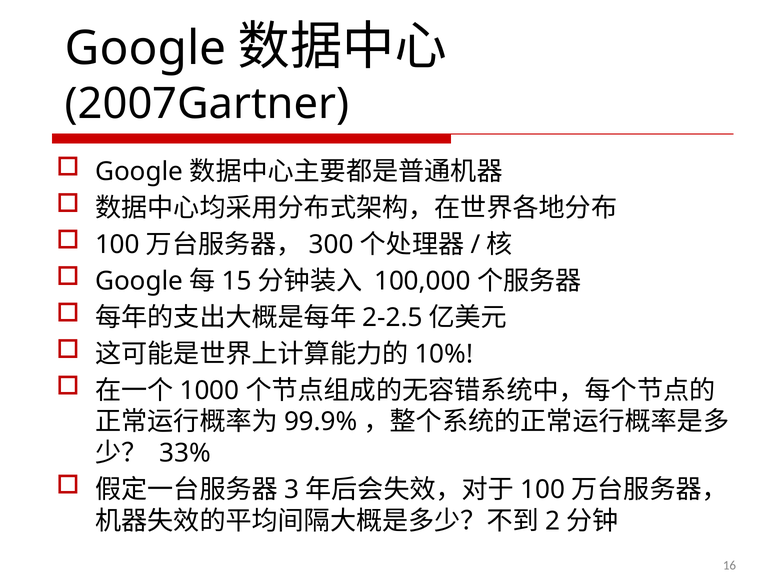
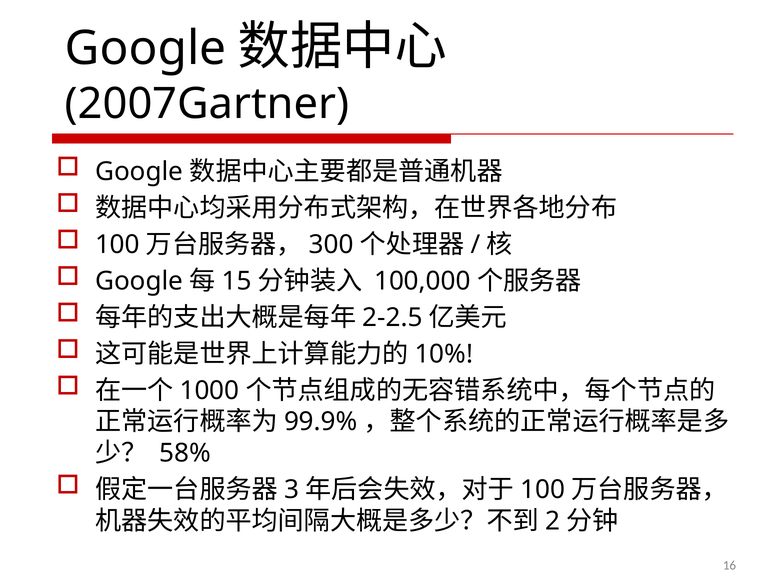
33%: 33% -> 58% (185, 453)
